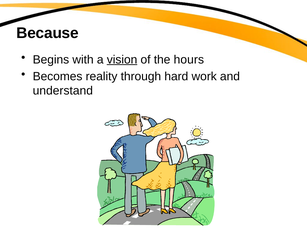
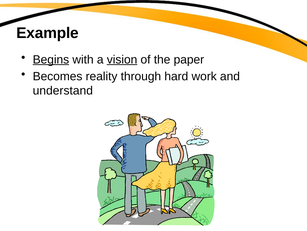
Because: Because -> Example (48, 33)
Begins underline: none -> present (51, 59)
hours: hours -> paper (189, 59)
